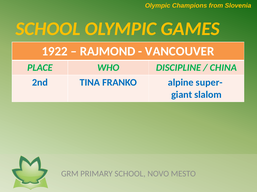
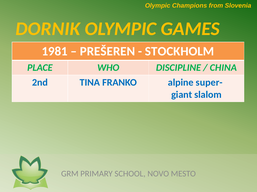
SCHOOL: SCHOOL -> DORNIK (48, 29)
1922: 1922 -> 1981 (55, 51)
RAJMOND: RAJMOND -> PREŠEREN (108, 51)
VANCOUVER: VANCOUVER -> STOCKHOLM (180, 51)
